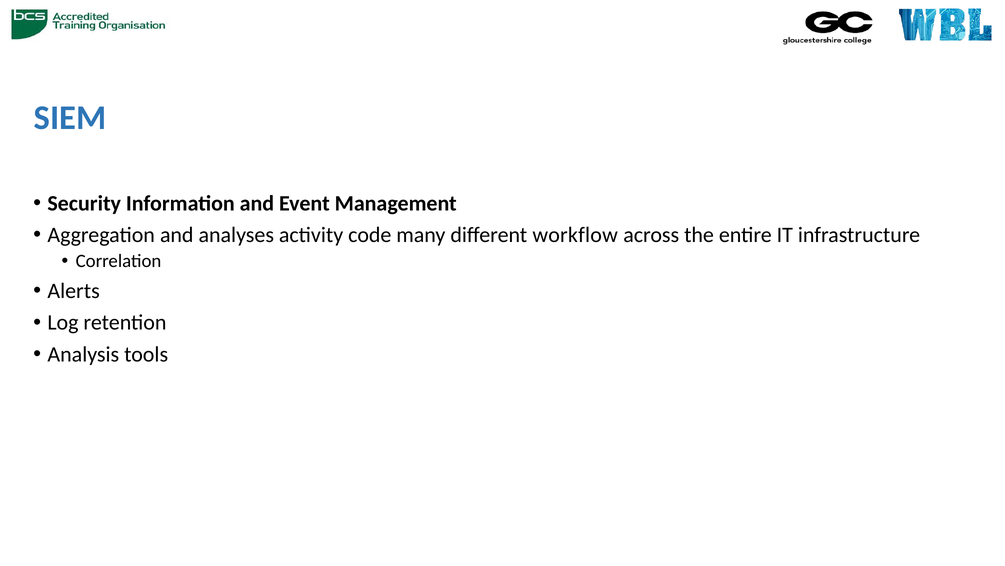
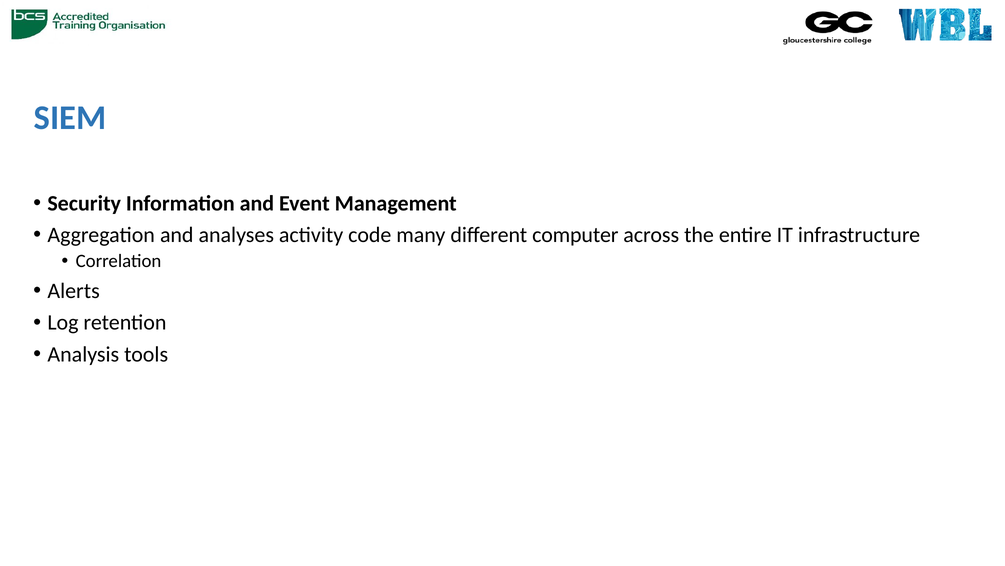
workflow: workflow -> computer (575, 235)
